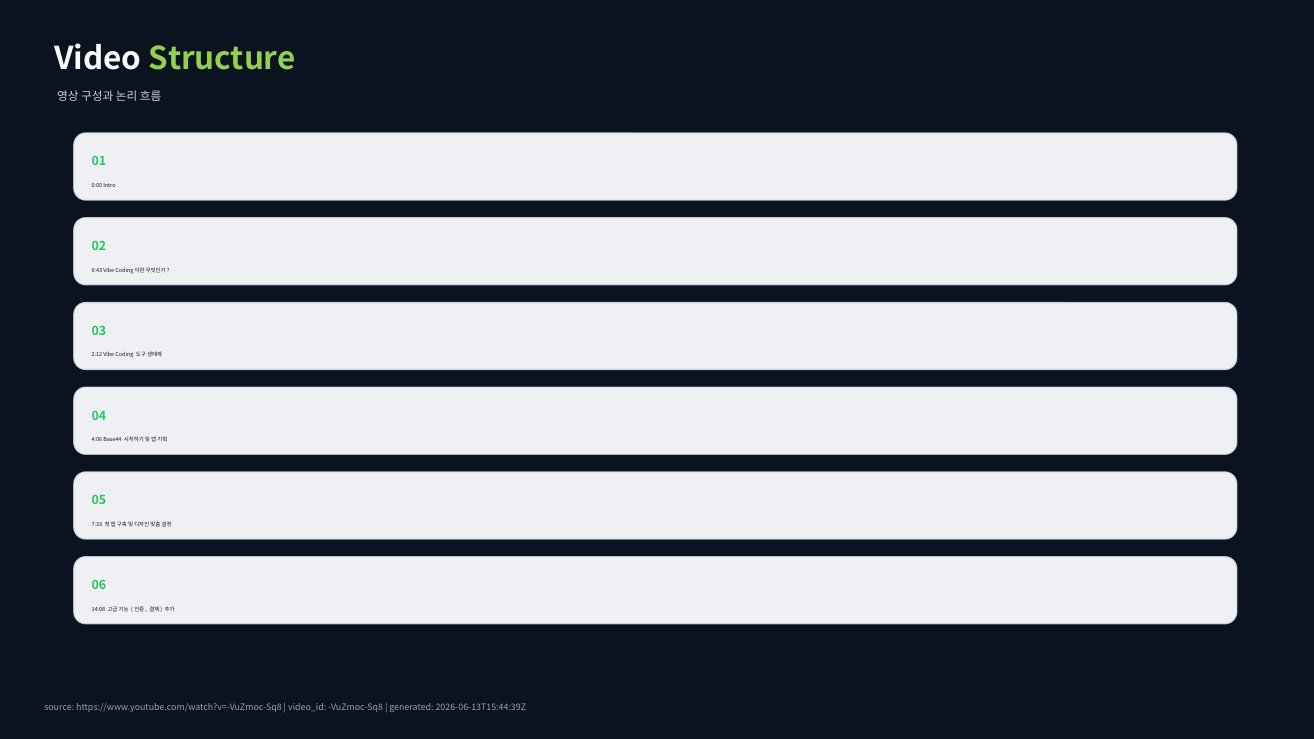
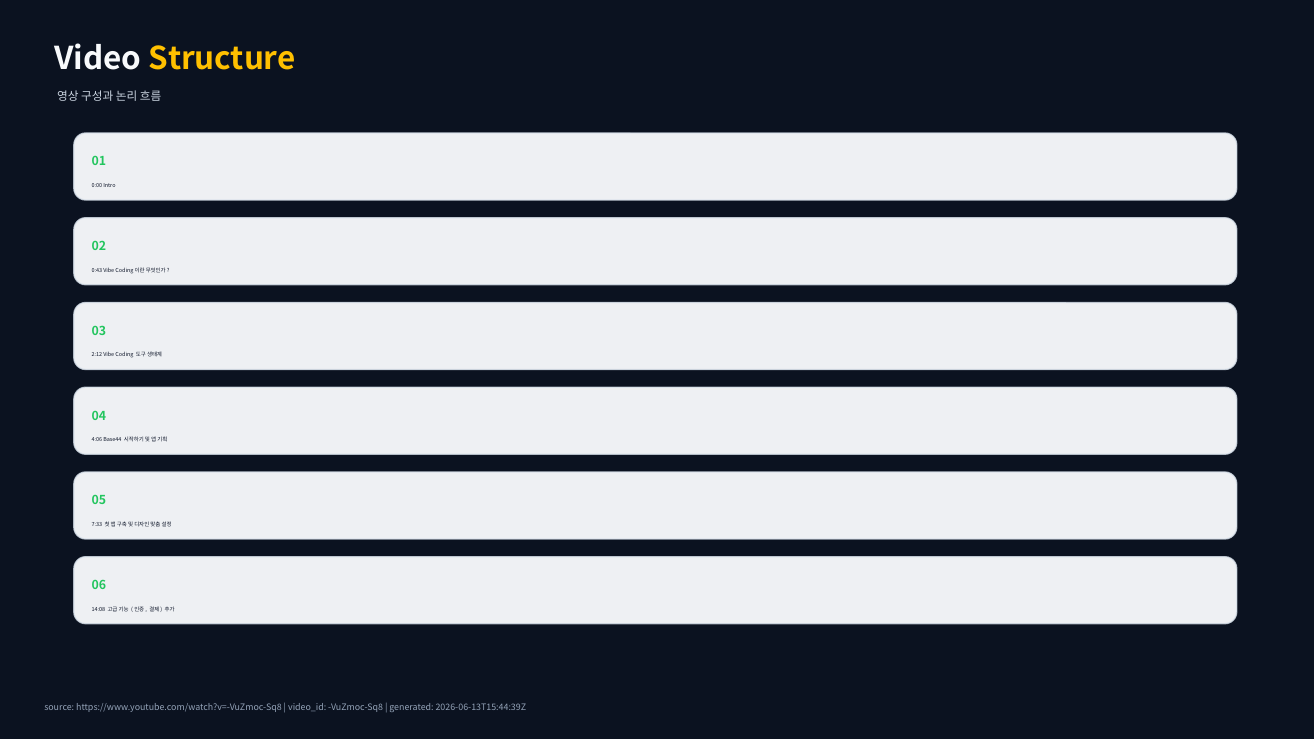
Structure colour: light green -> yellow (222, 59)
